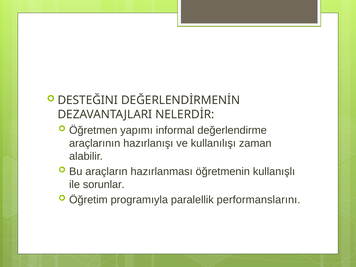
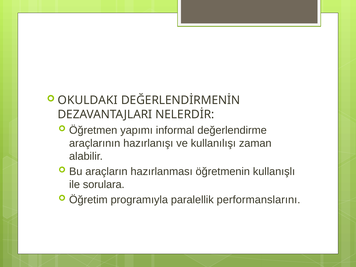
DESTEĞINI: DESTEĞINI -> OKULDAKI (88, 100)
sorunlar: sorunlar -> sorulara (104, 185)
